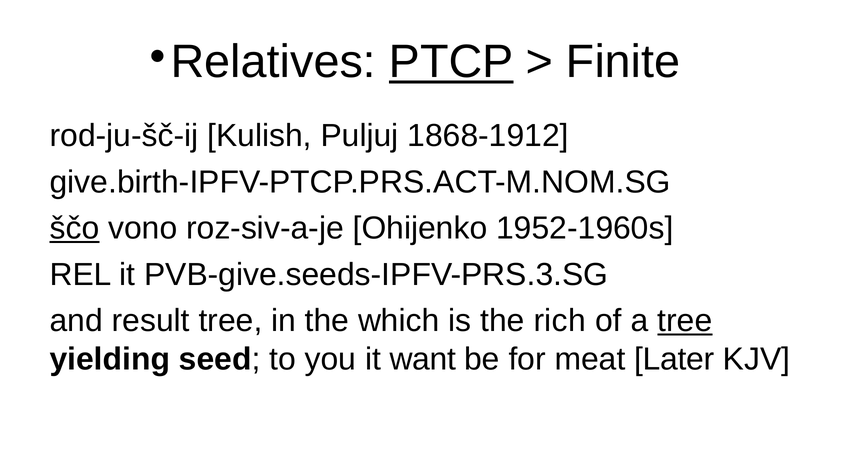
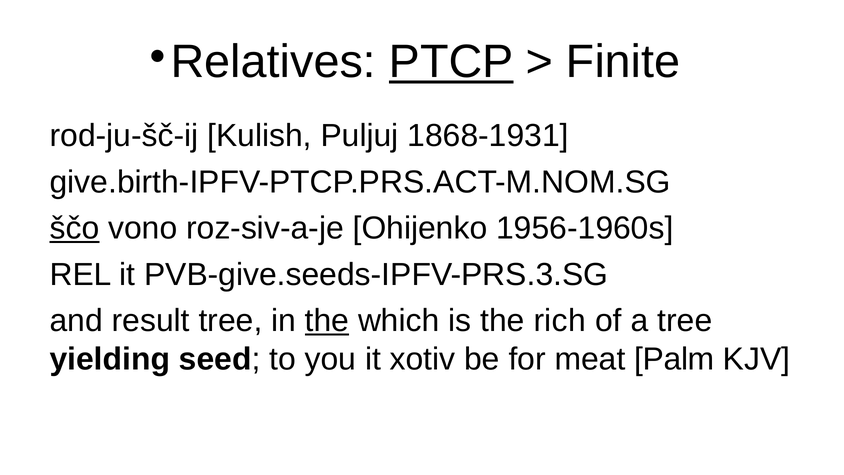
1868-1912: 1868-1912 -> 1868-1931 (488, 136)
1952-1960s: 1952-1960s -> 1956-1960s (585, 228)
the underline: none -> present (327, 321)
tree underline: present -> none (685, 321)
want: want -> xotiv (423, 359)
Later: Later -> Palm (674, 359)
